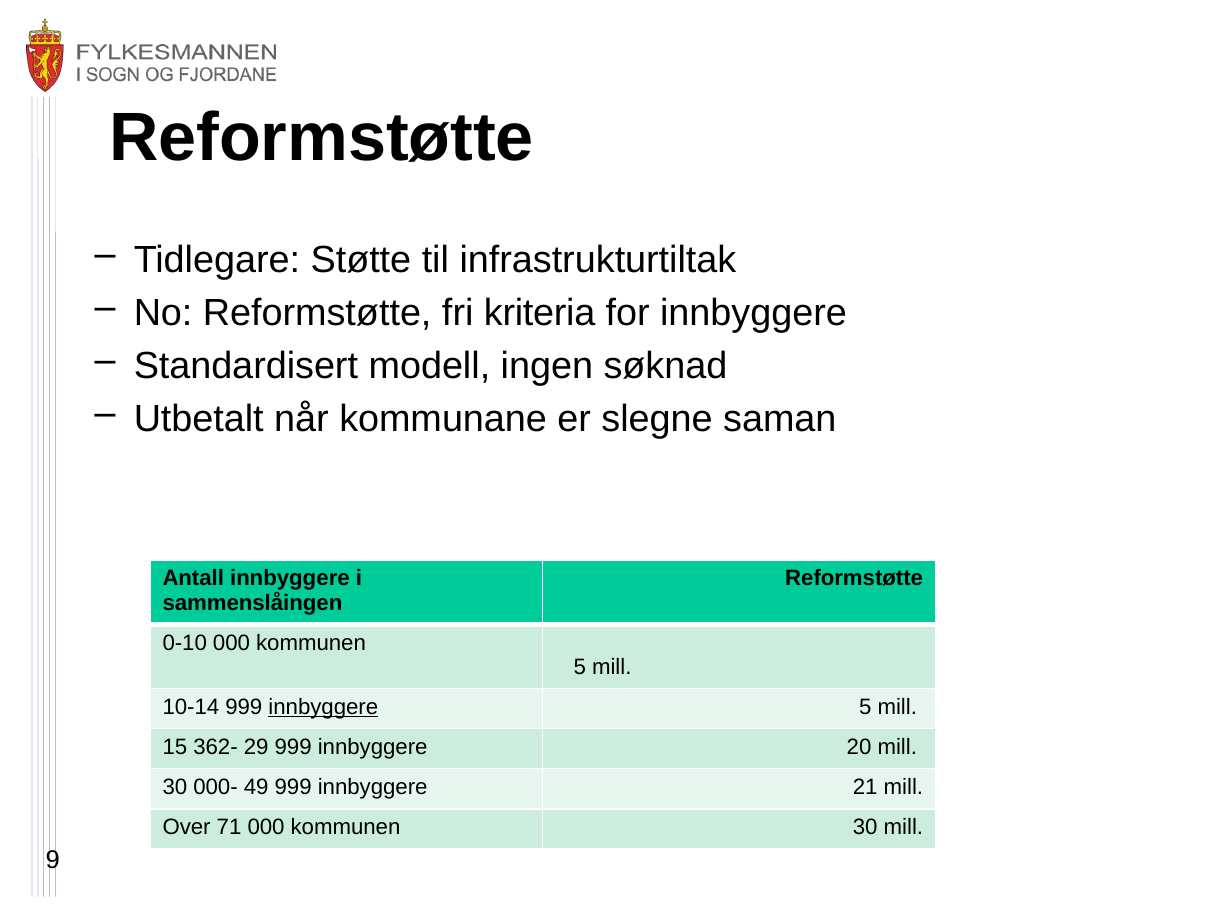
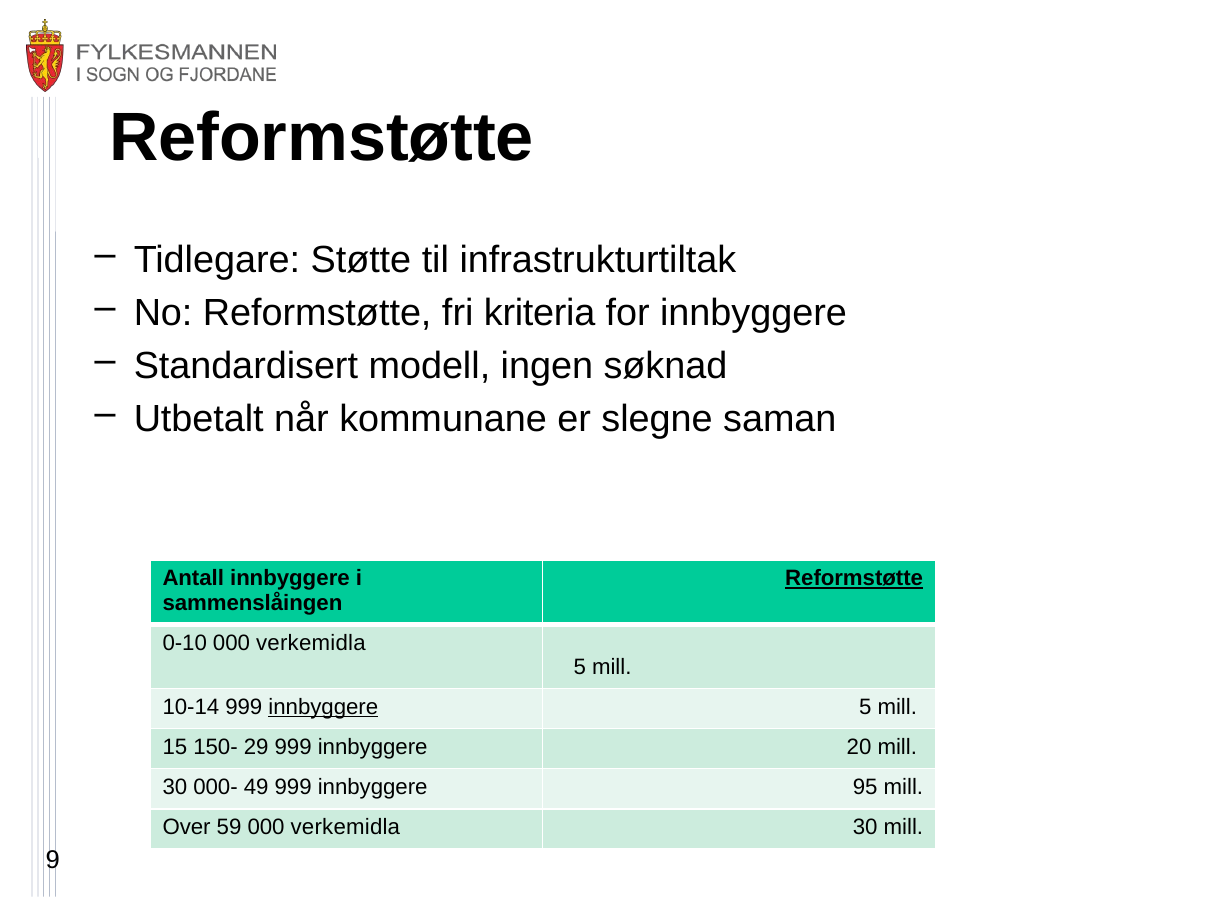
Reformstøtte underline: none -> present (854, 578)
0-10 000 kommunen: kommunen -> verkemidla (311, 643)
362-: 362- -> 150- (216, 747)
21: 21 -> 95 (865, 787)
71: 71 -> 59 (229, 827)
kommunen: kommunen -> verkemidla (345, 827)
